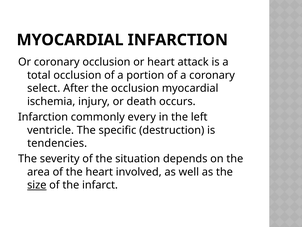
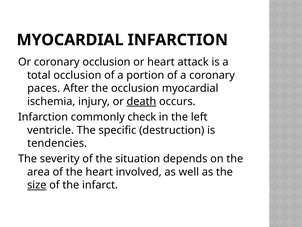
select: select -> paces (44, 88)
death underline: none -> present (141, 101)
every: every -> check (142, 117)
